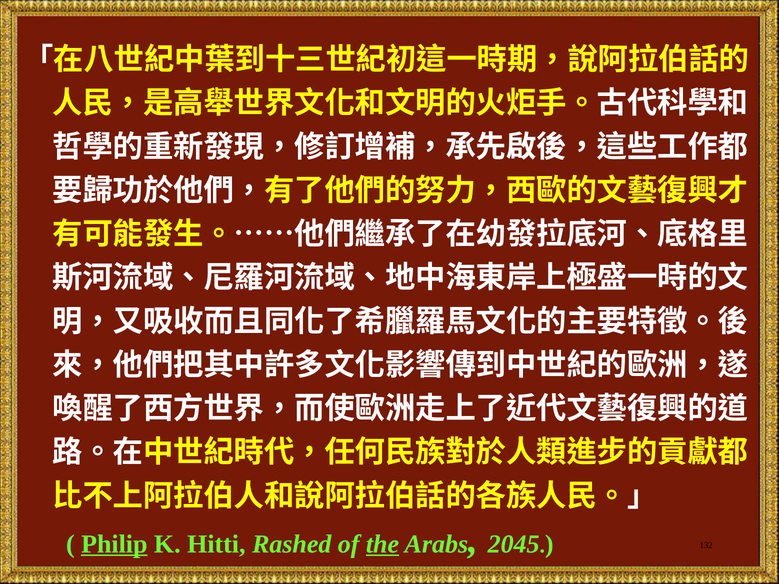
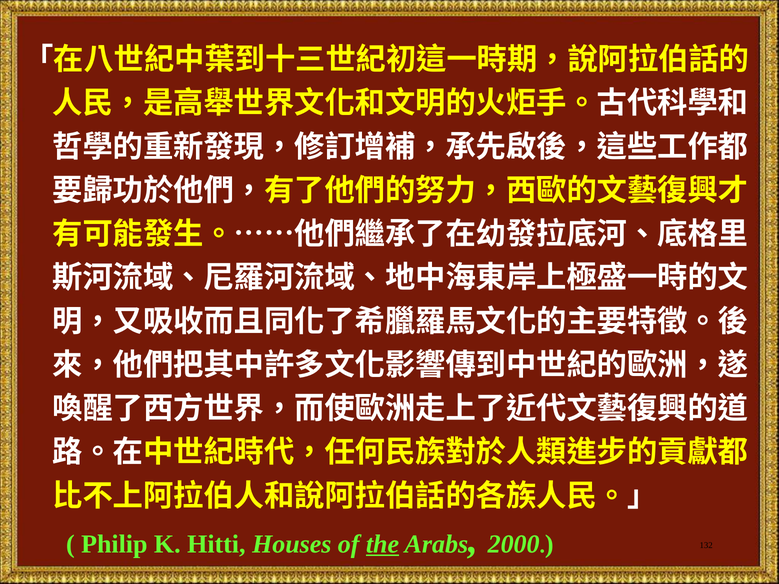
Philip underline: present -> none (114, 544)
Rashed: Rashed -> Houses (292, 544)
2045: 2045 -> 2000 (514, 544)
